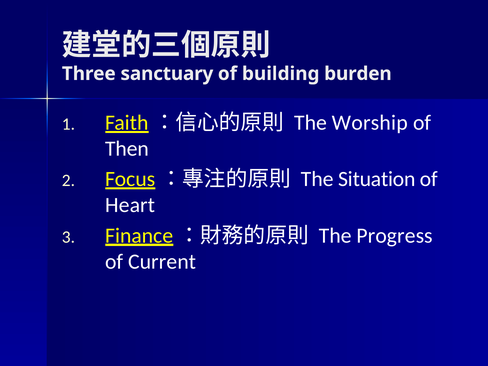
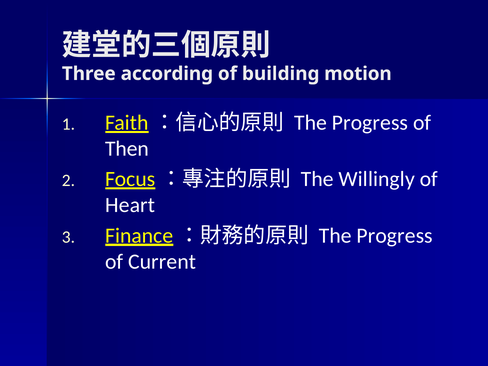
sanctuary: sanctuary -> according (167, 74)
burden: burden -> motion (358, 74)
Worship: Worship -> Progress (370, 123)
Situation: Situation -> Willingly (377, 179)
